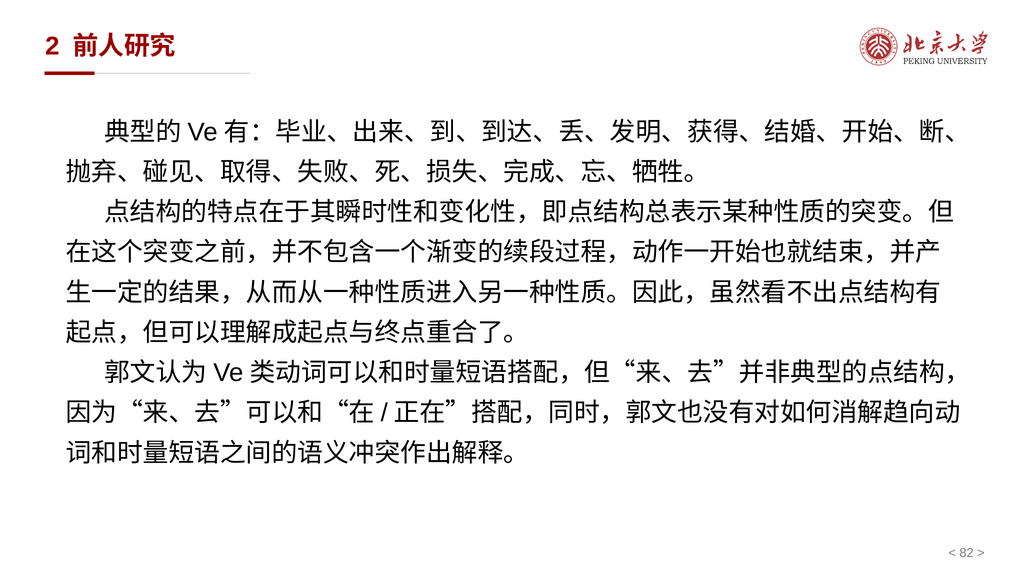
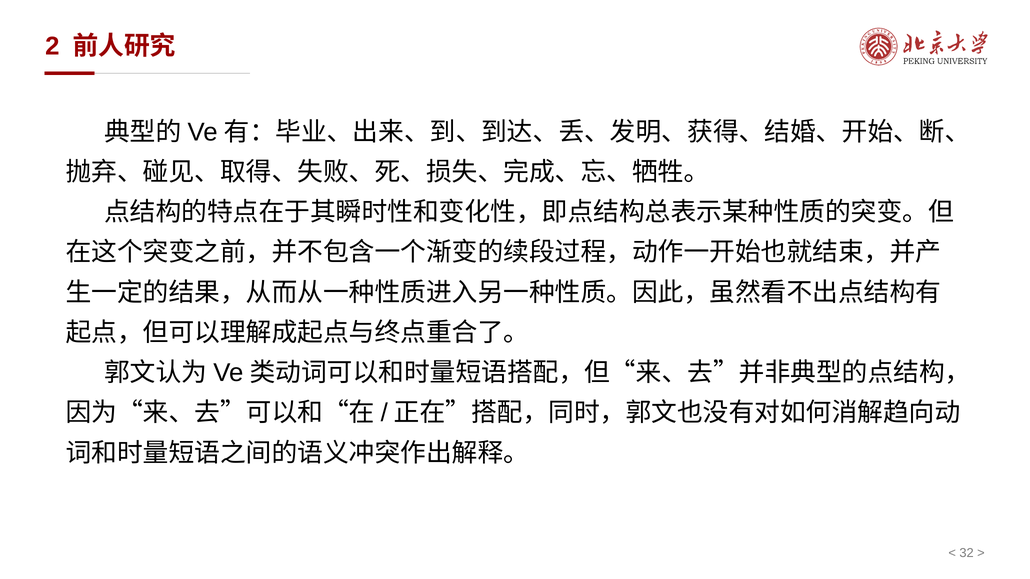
82: 82 -> 32 (967, 553)
